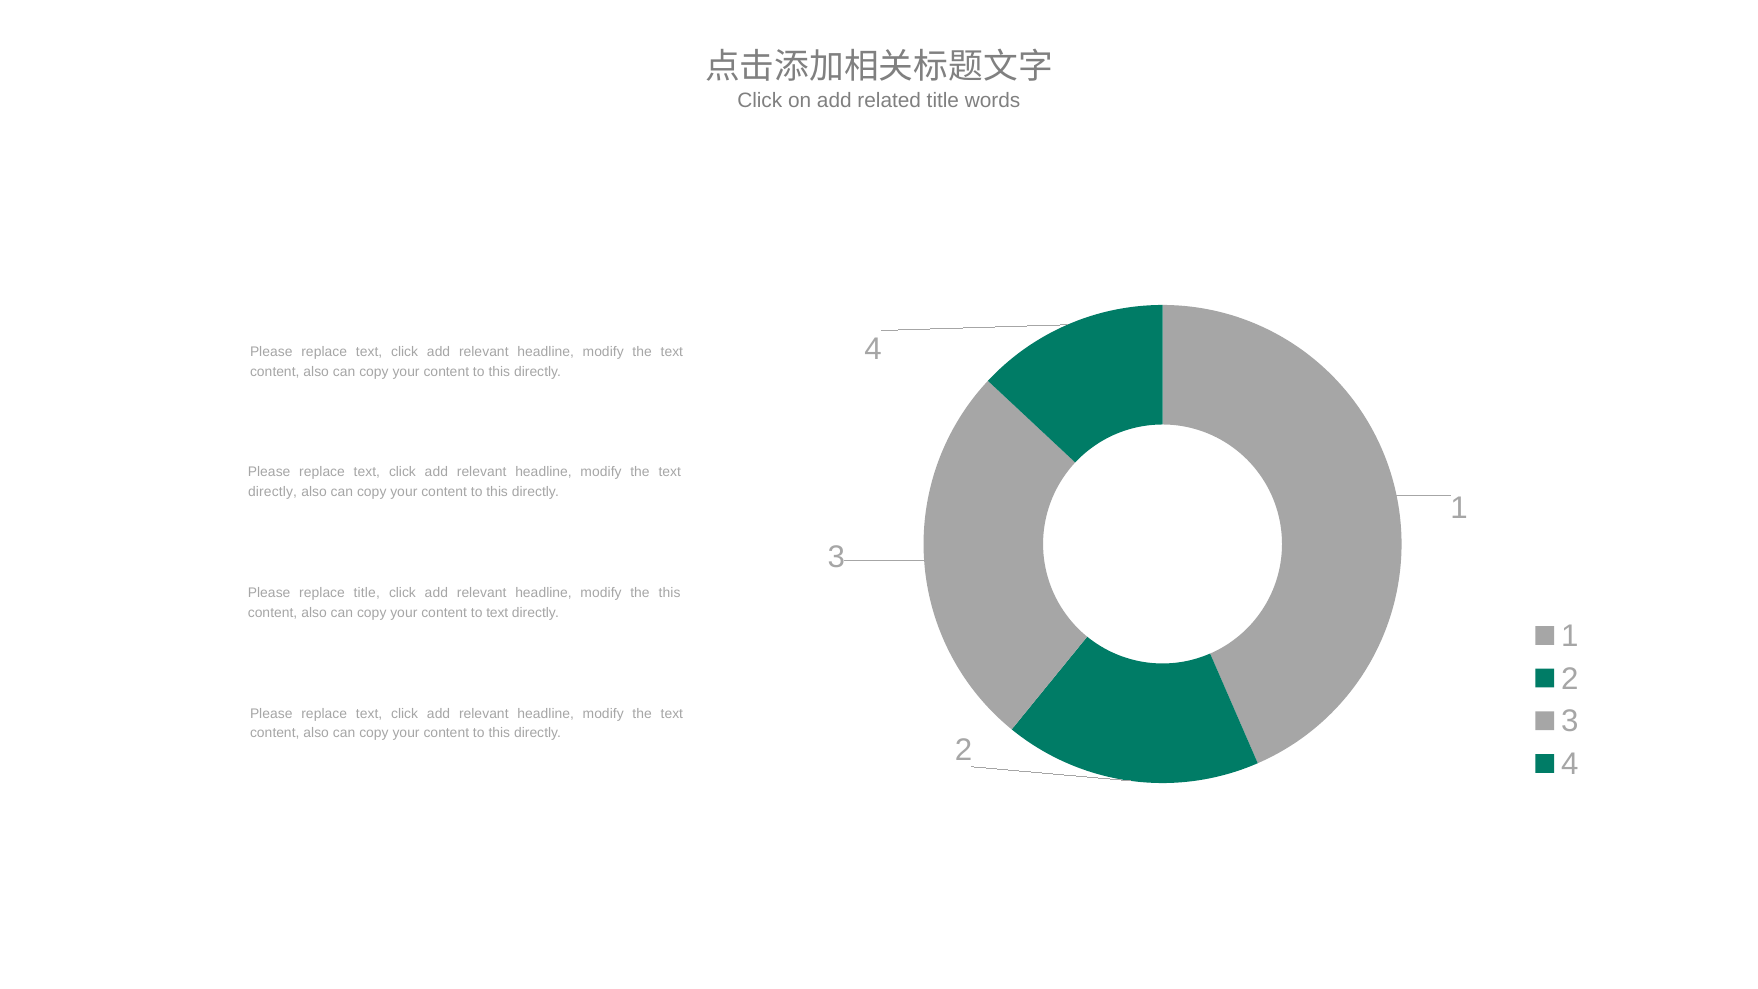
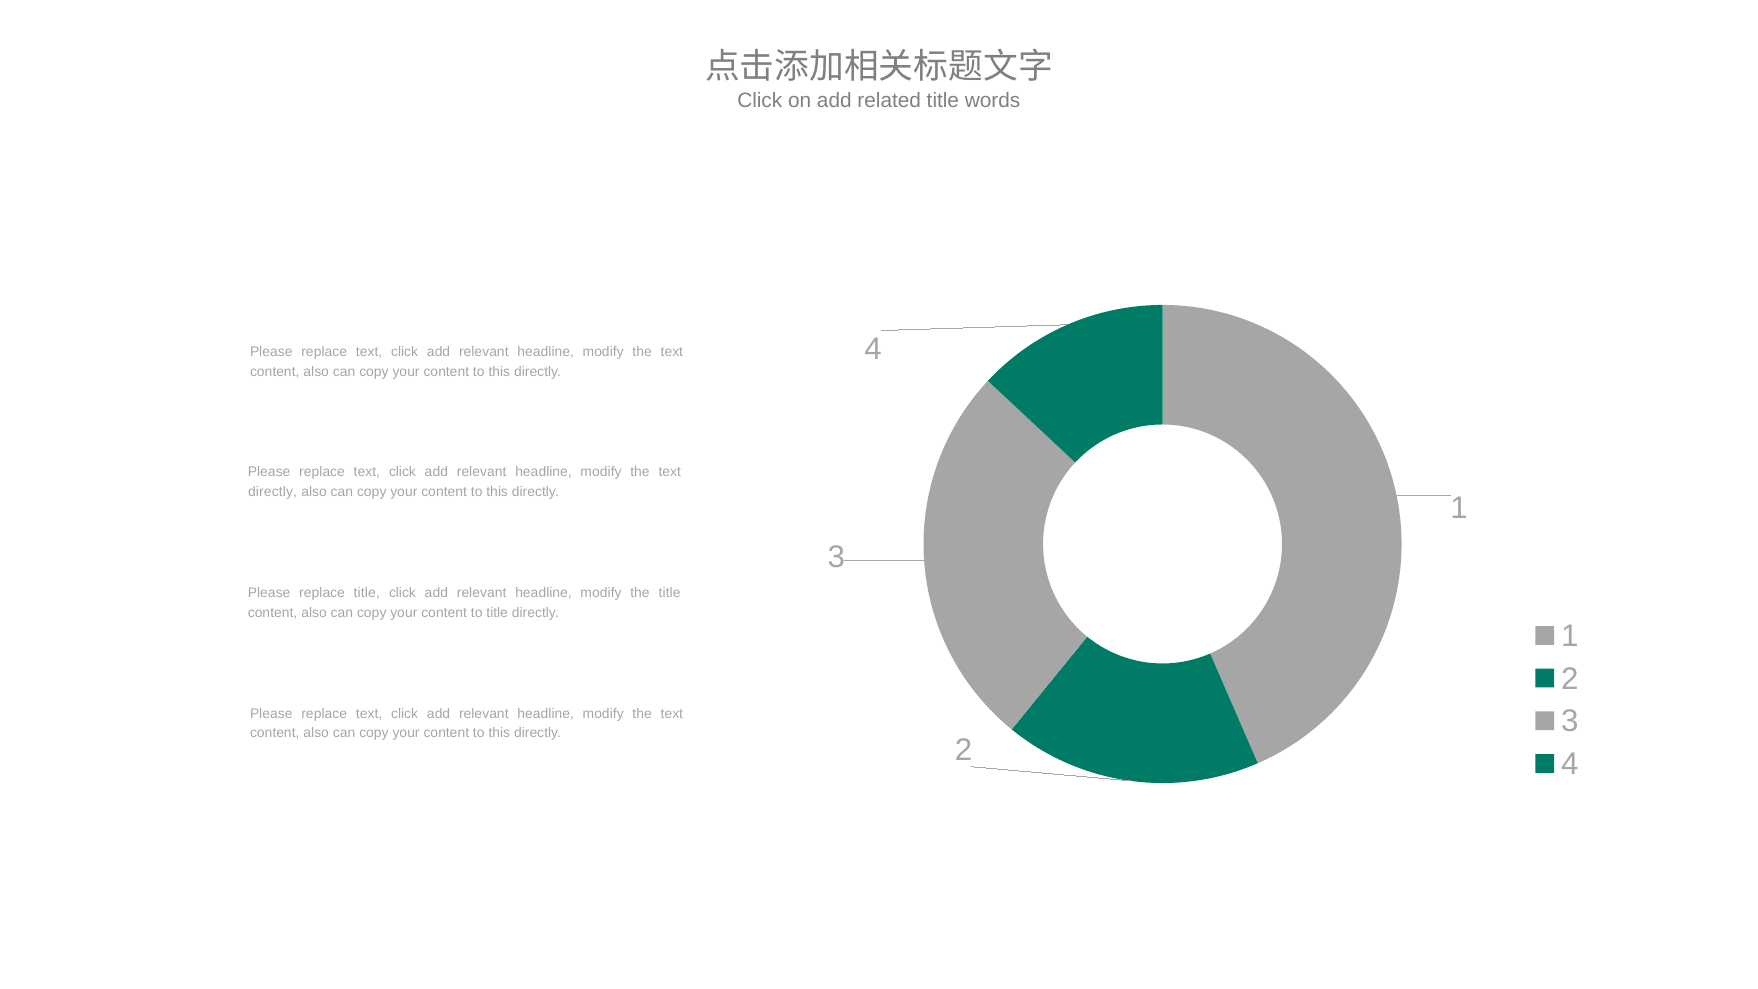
the this: this -> title (670, 593)
to text: text -> title (497, 613)
